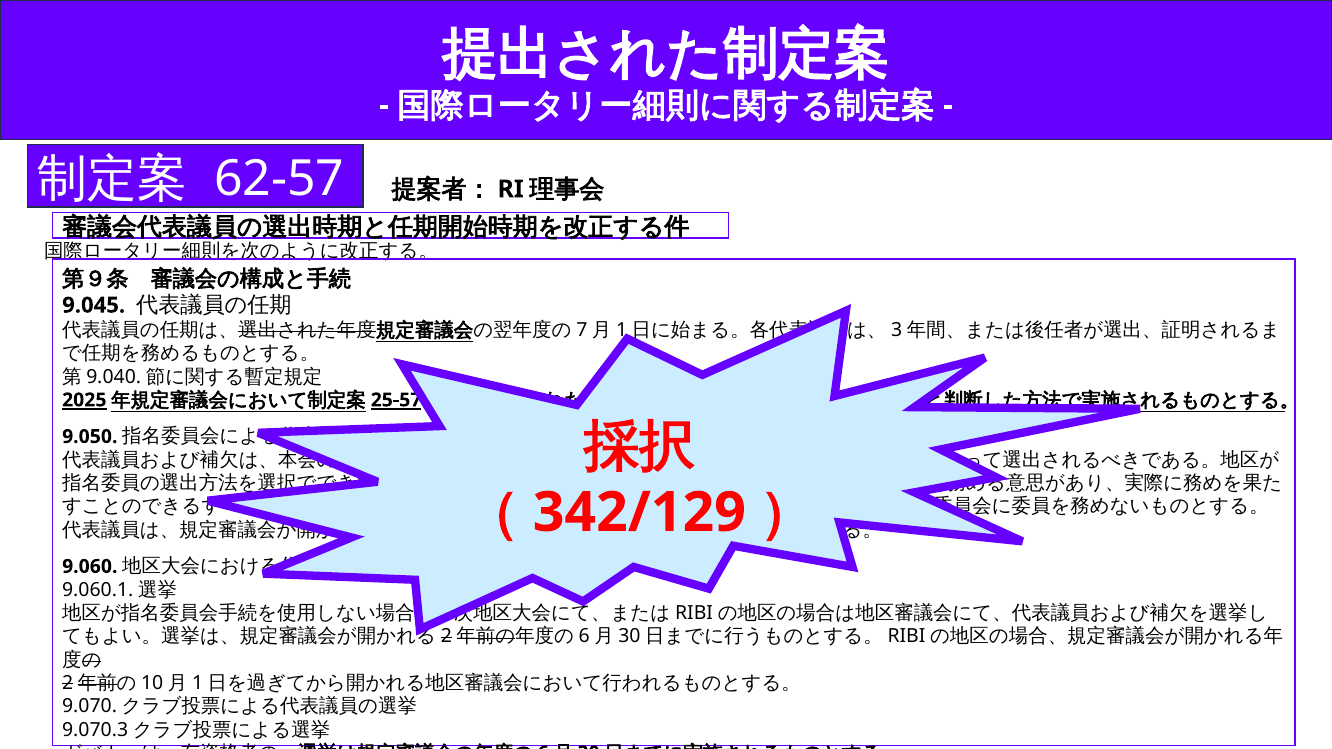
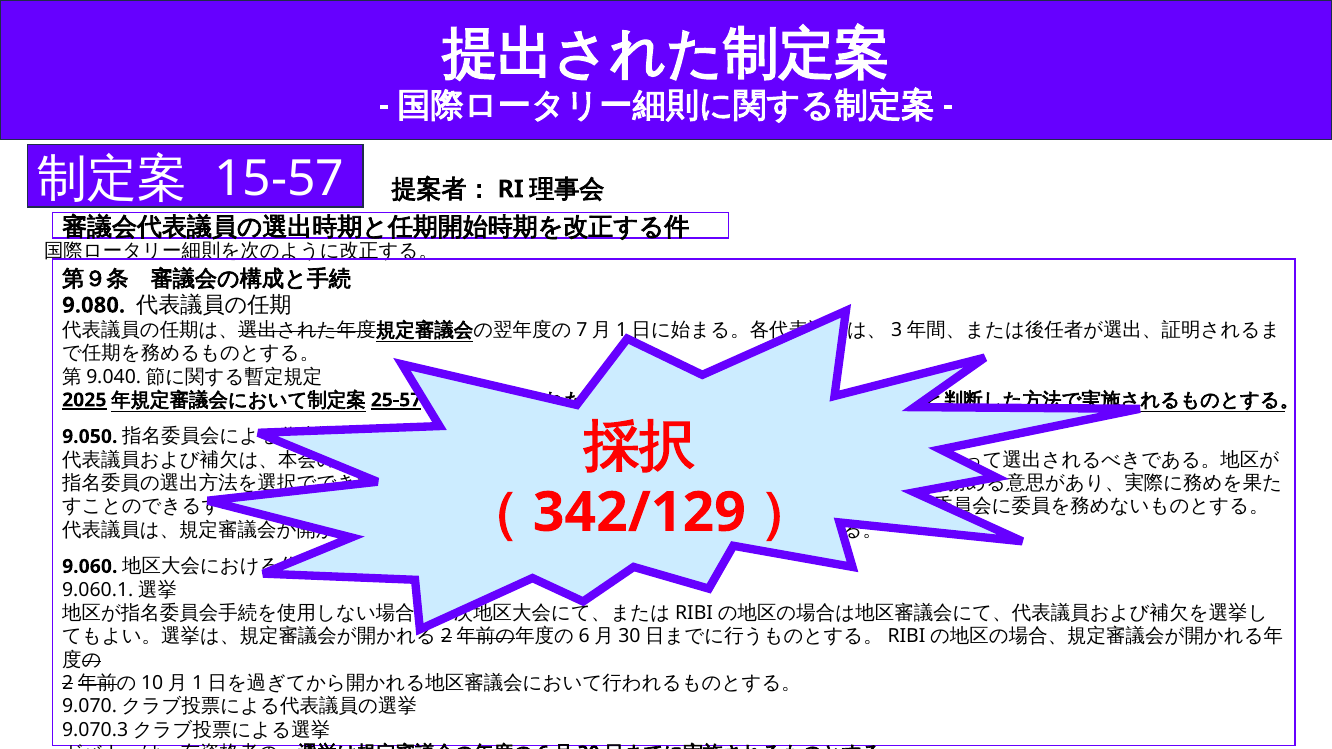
62-57: 62-57 -> 15-57 (279, 179)
9.045: 9.045 -> 9.080 (94, 305)
